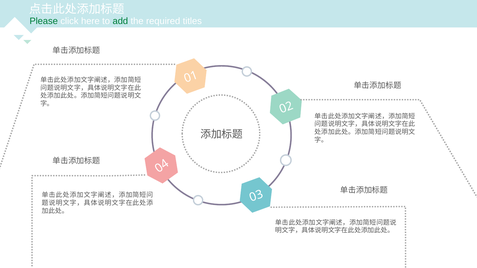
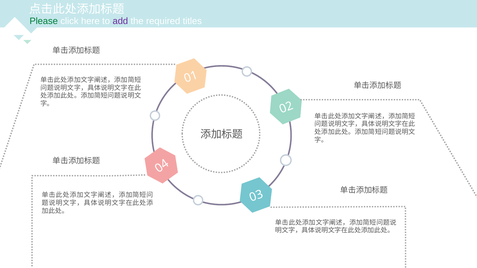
add colour: green -> purple (120, 21)
